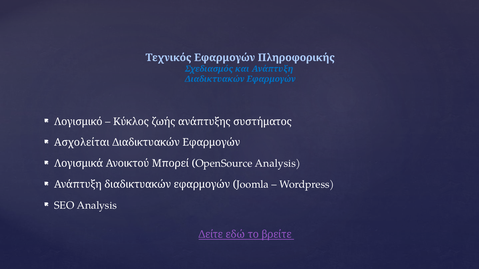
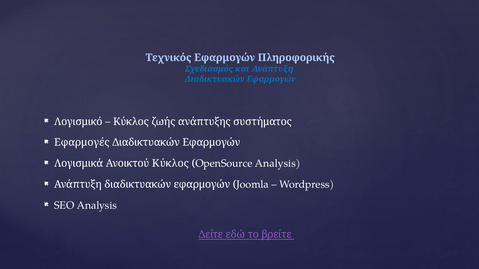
Ασχολείται: Ασχολείται -> Εφαρμογές (82, 143)
Ανοικτού Μπορεί: Μπορεί -> Κύκλος (170, 164)
